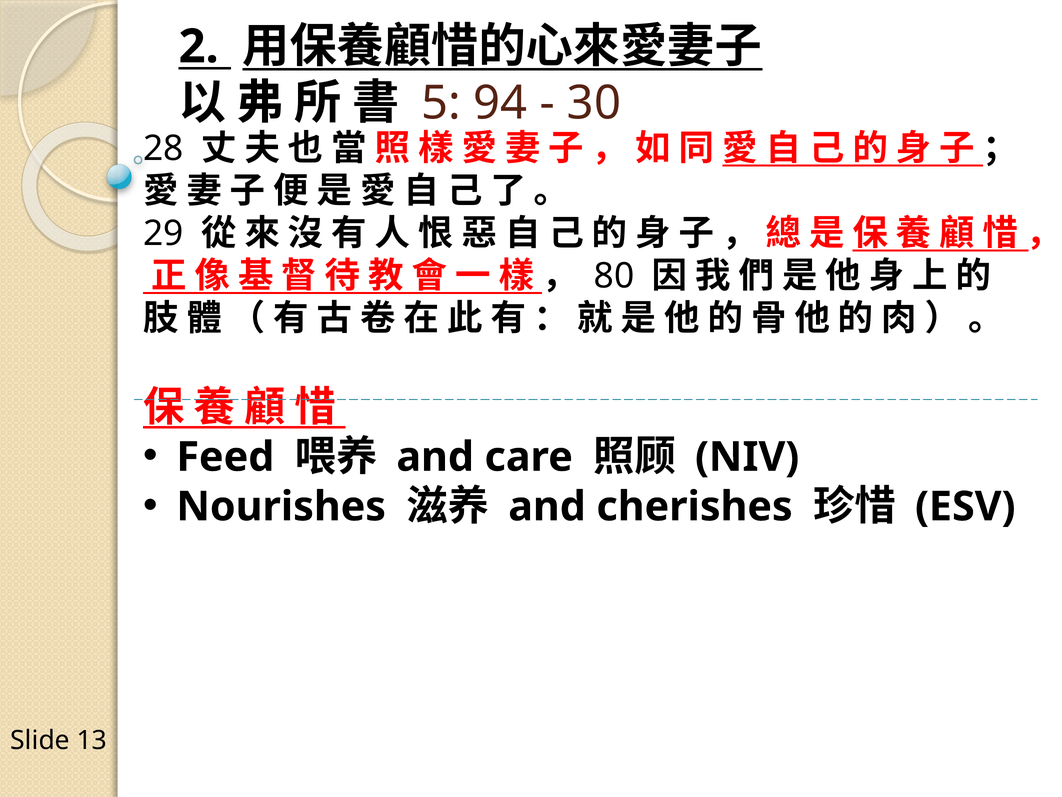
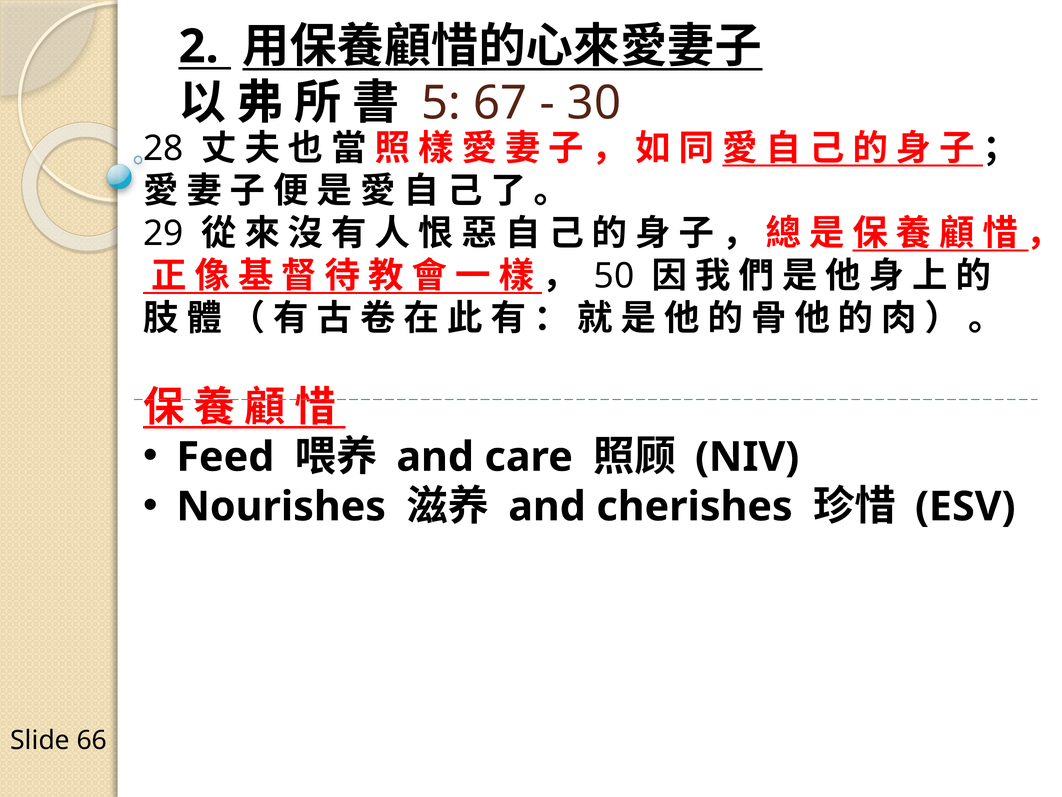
94: 94 -> 67 (500, 103)
80: 80 -> 50 (614, 276)
13: 13 -> 66 (92, 740)
